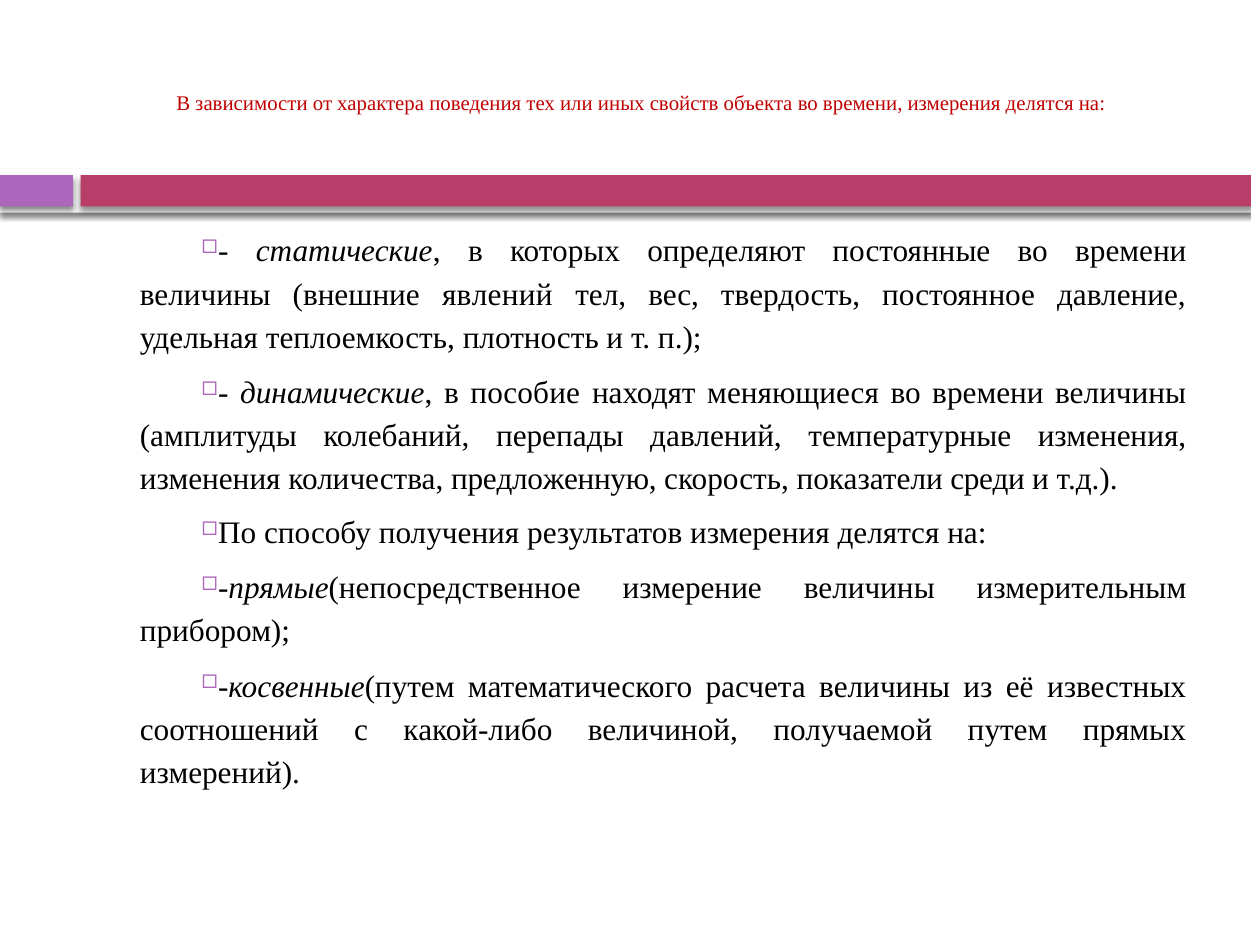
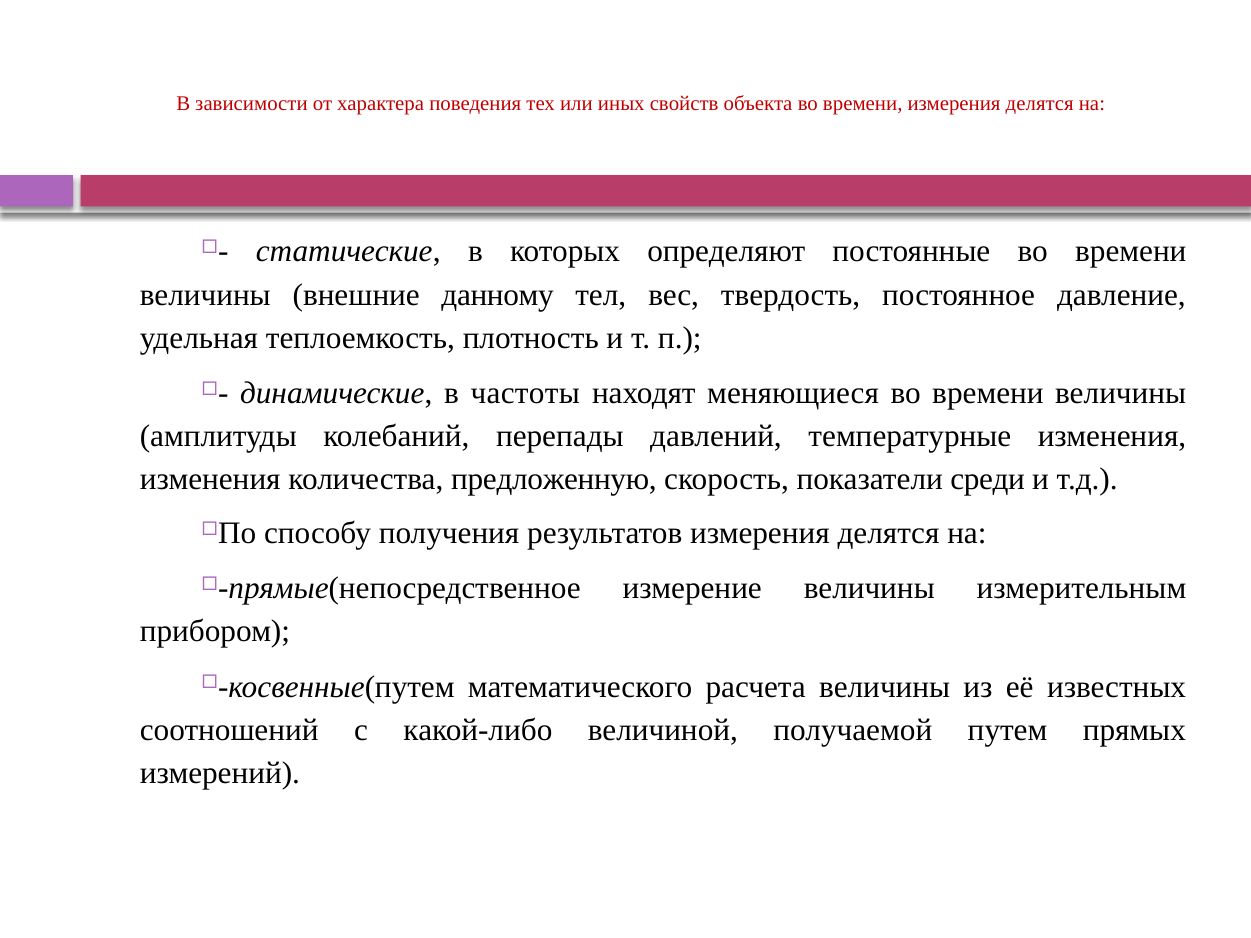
явлений: явлений -> данному (498, 295)
пособие: пособие -> частоты (525, 393)
